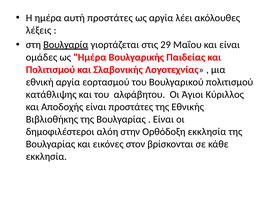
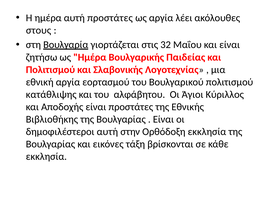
λέξεις: λέξεις -> στους (39, 30)
29: 29 -> 32 (166, 45)
ομάδες: ομάδες -> ζητήσω (42, 57)
δημοφιλέστεροι αλόη: αλόη -> αυτή (107, 132)
στον: στον -> τάξη (135, 144)
